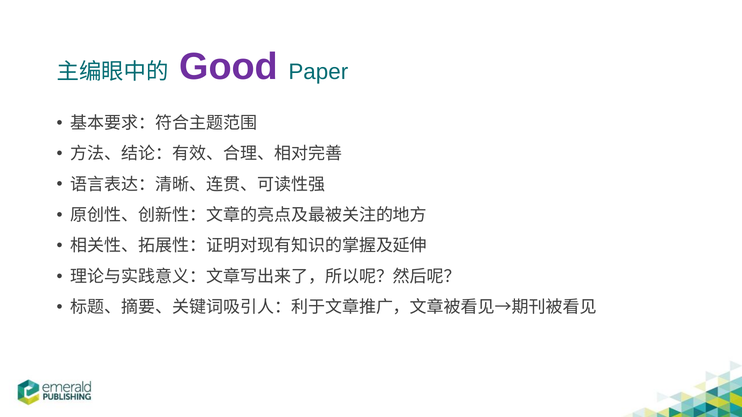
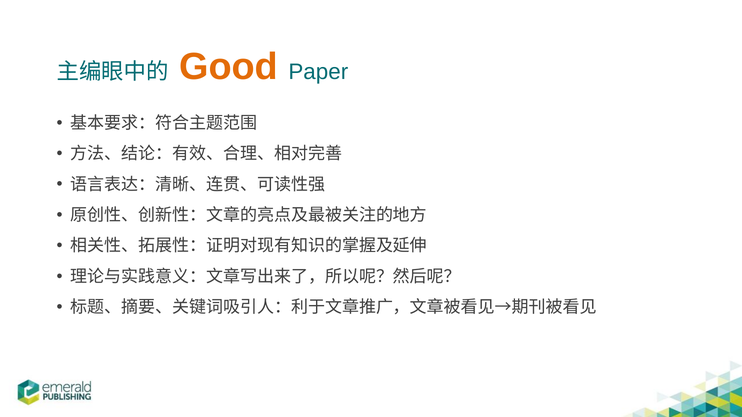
Good colour: purple -> orange (229, 67)
